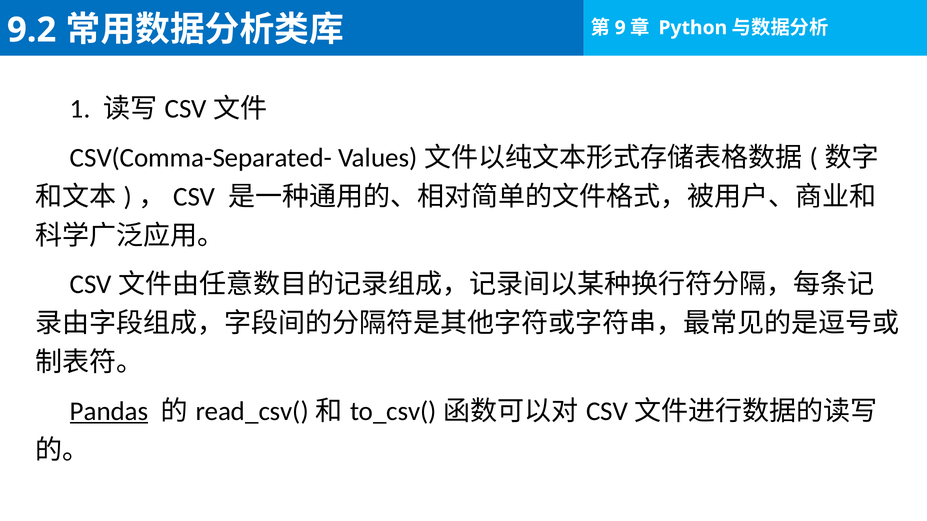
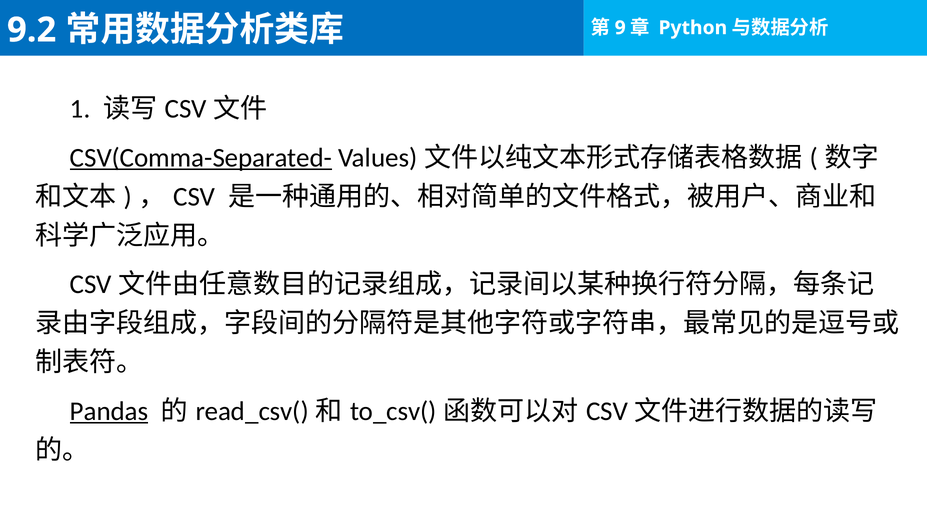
CSV(Comma-Separated- underline: none -> present (201, 158)
